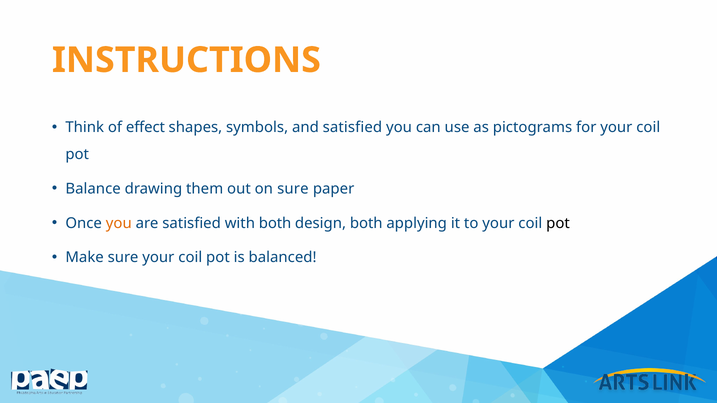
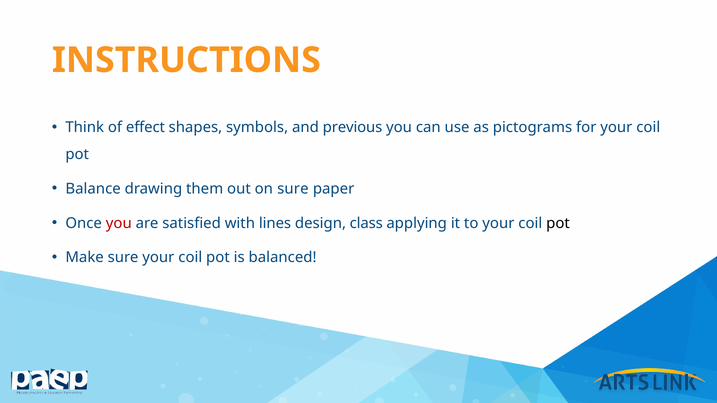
and satisfied: satisfied -> previous (353, 128)
you colour: orange -> red (119, 223)
with both: both -> lines (275, 223)
design both: both -> class (366, 223)
